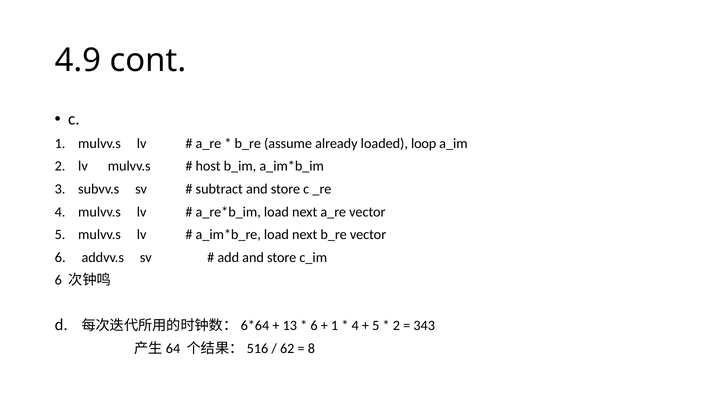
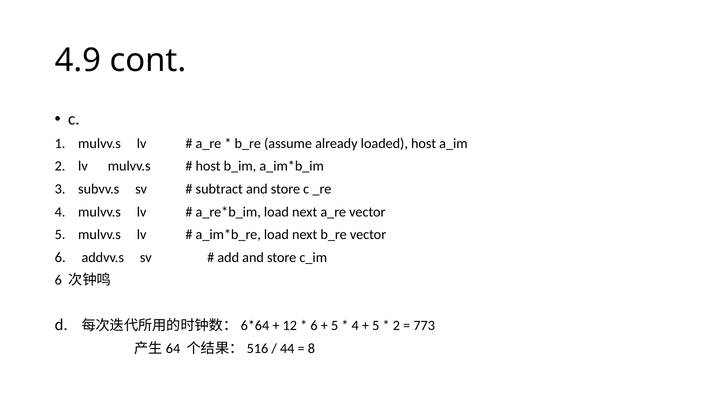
loaded loop: loop -> host (424, 144)
13: 13 -> 12 (290, 326)
1: 1 -> 5 (335, 326)
343: 343 -> 773 (424, 326)
62: 62 -> 44 (287, 349)
